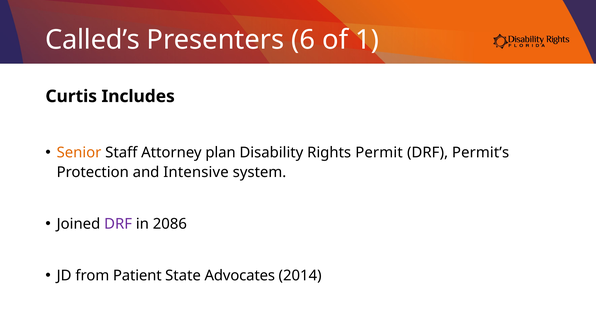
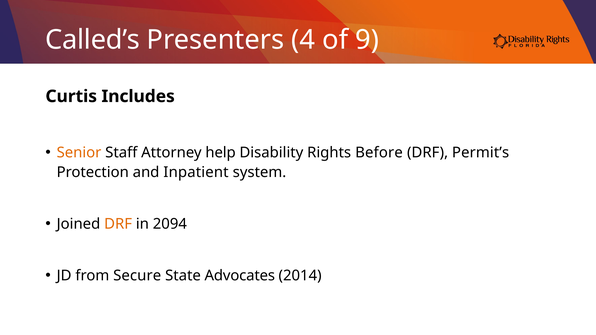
6: 6 -> 4 (303, 40)
1: 1 -> 9 (367, 40)
plan: plan -> help (221, 153)
Permit: Permit -> Before (379, 153)
Intensive: Intensive -> Inpatient (196, 172)
DRF colour: purple -> orange (118, 224)
2086: 2086 -> 2094 (170, 224)
Patient: Patient -> Secure (137, 276)
